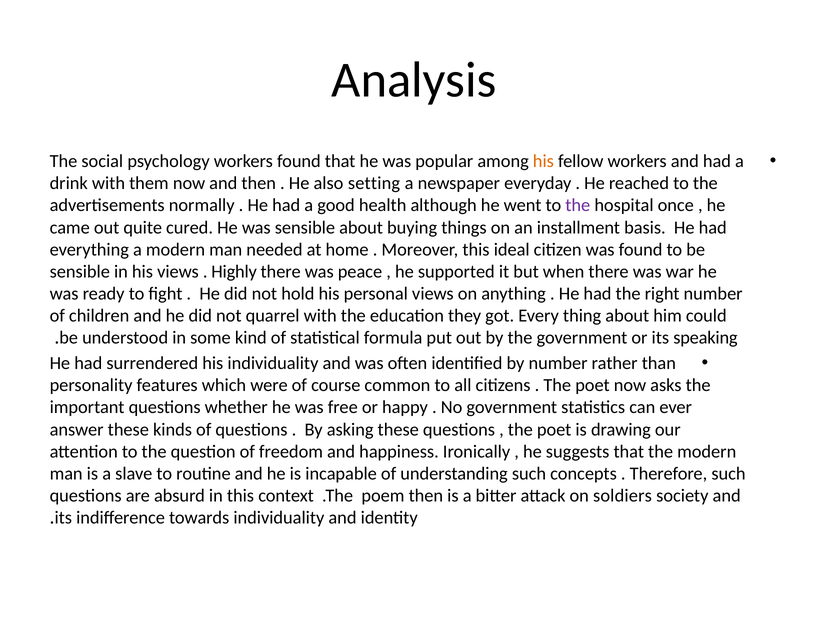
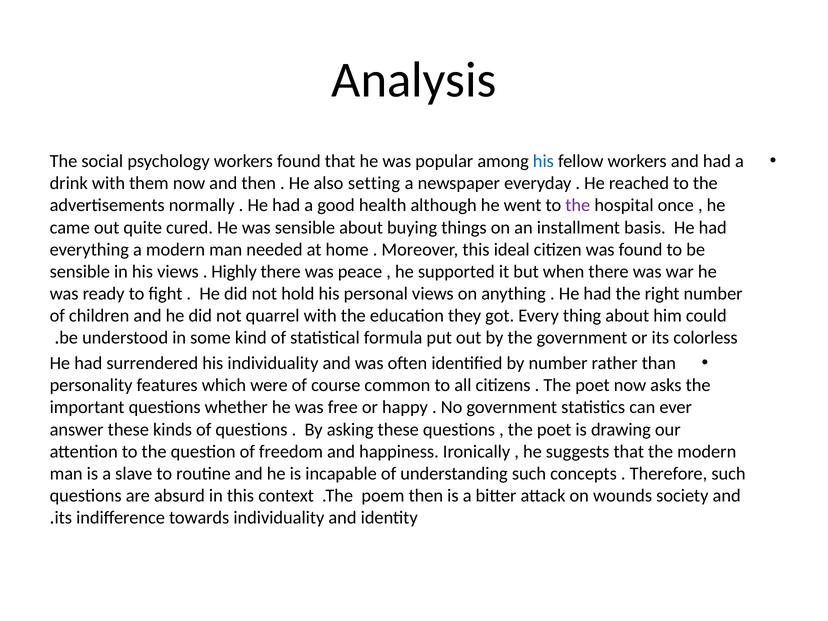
his colour: orange -> blue (543, 161)
speaking: speaking -> colorless (705, 338)
soldiers: soldiers -> wounds (623, 496)
